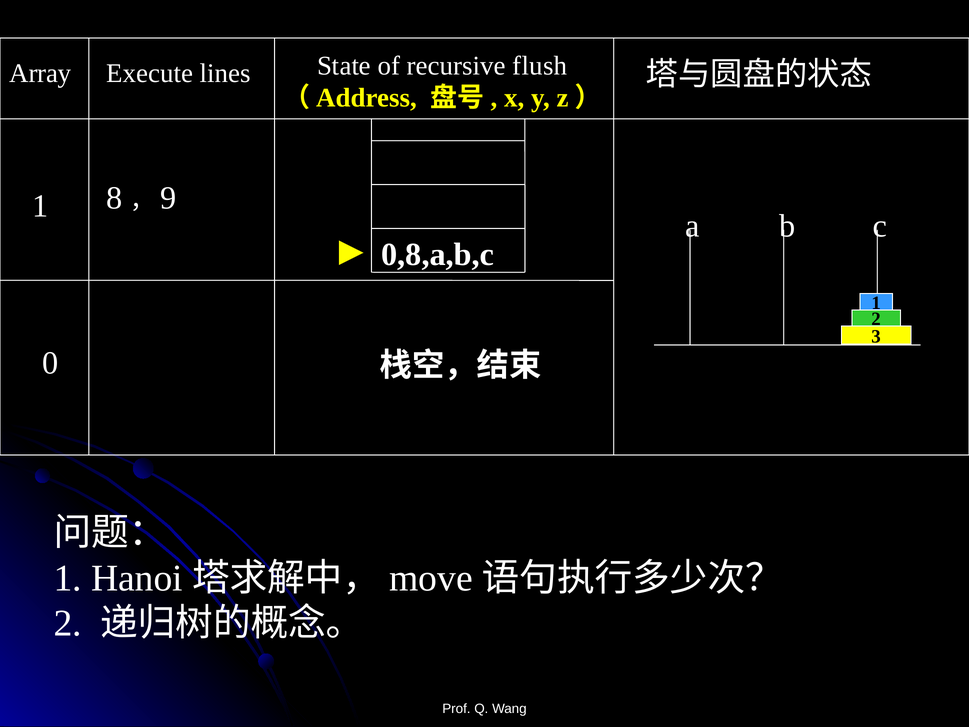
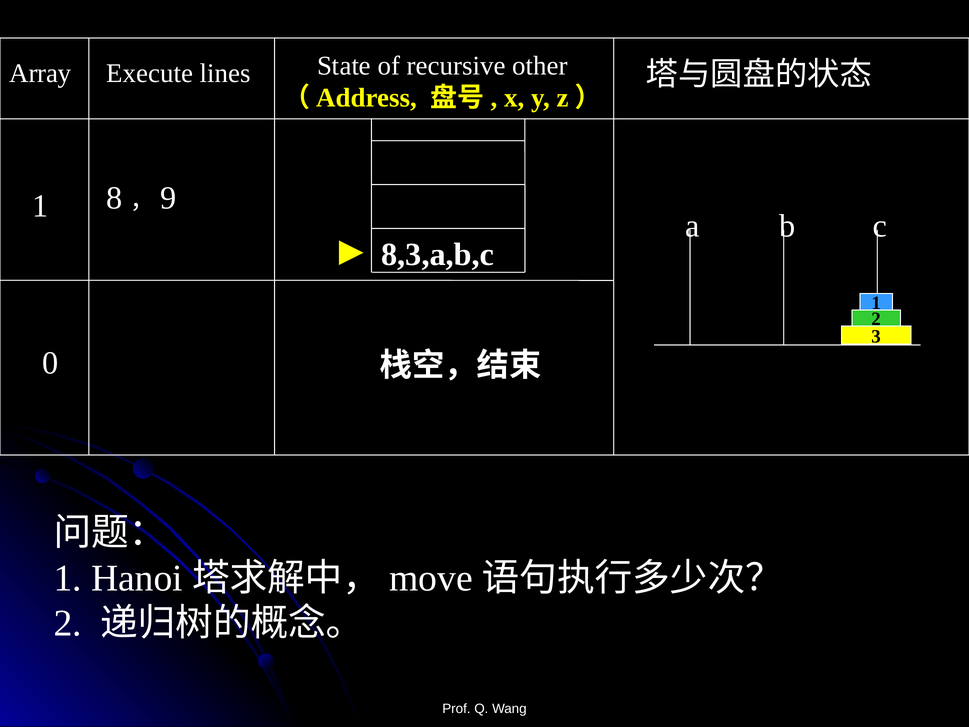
flush: flush -> other (540, 66)
0,8,a,b,c: 0,8,a,b,c -> 8,3,a,b,c (438, 255)
